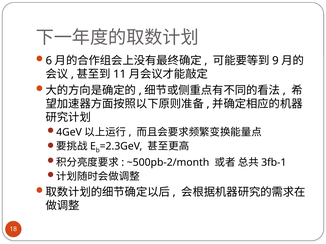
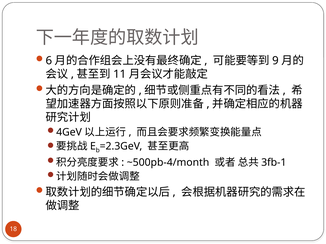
~500pb-2/month: ~500pb-2/month -> ~500pb-4/month (168, 163)
